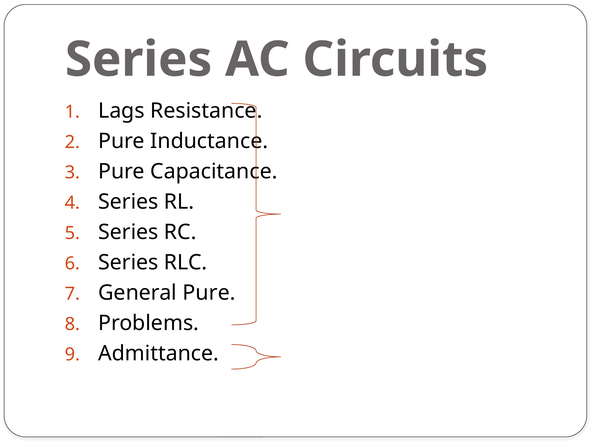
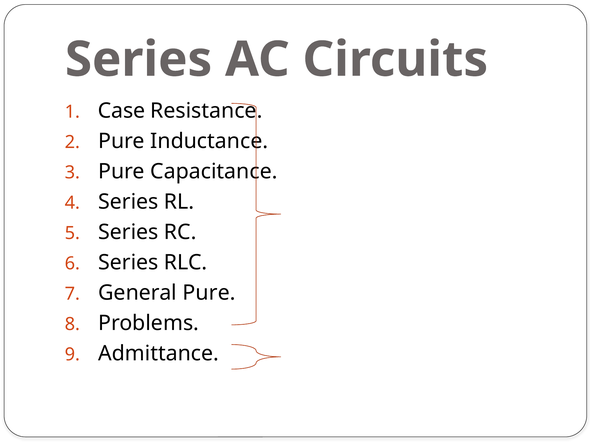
Lags: Lags -> Case (122, 111)
